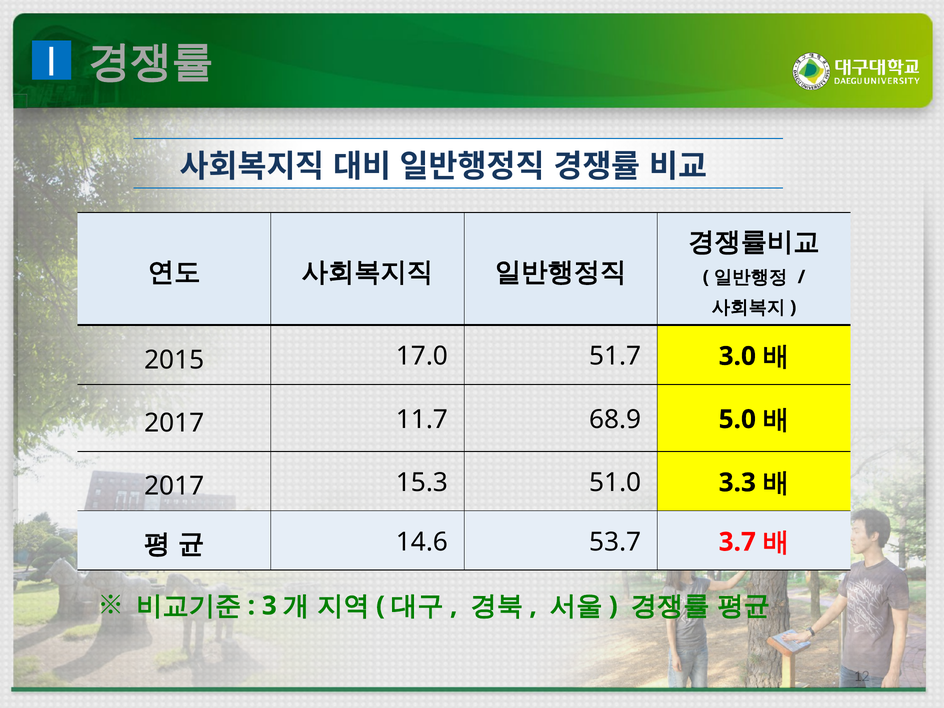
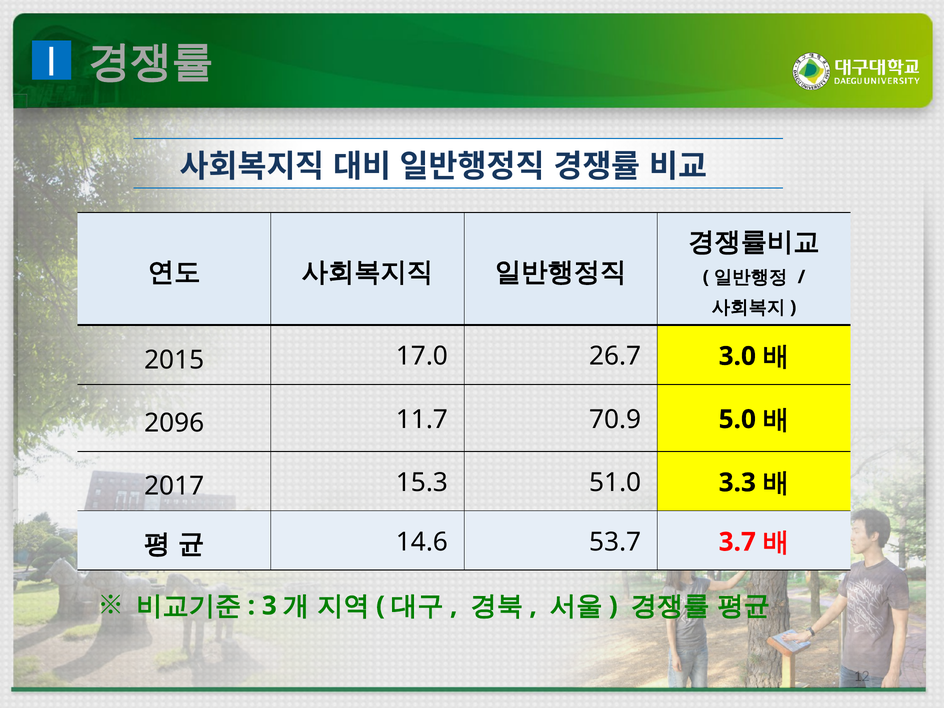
51.7: 51.7 -> 26.7 (615, 356)
2017: 2017 -> 2096 (174, 423)
68.9: 68.9 -> 70.9 (615, 420)
